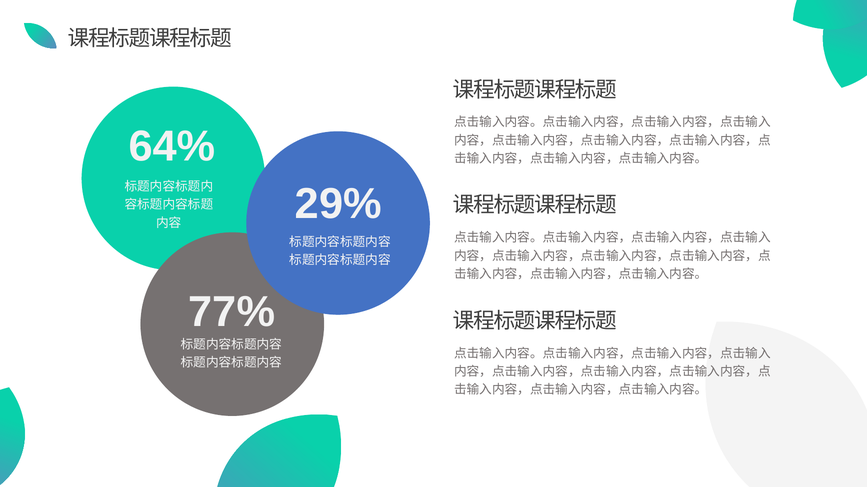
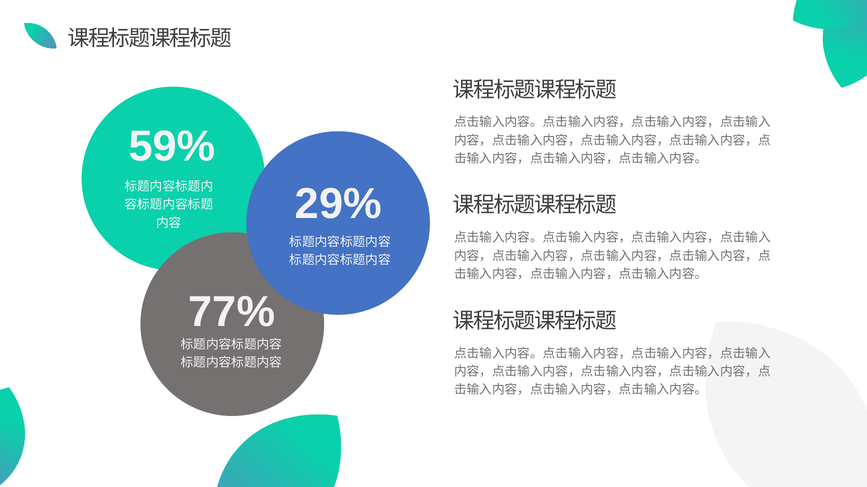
64%: 64% -> 59% (172, 147)
